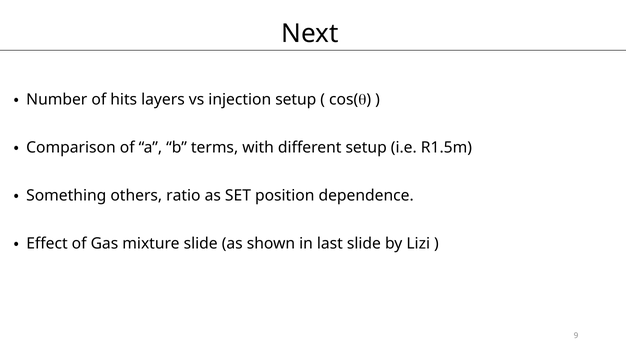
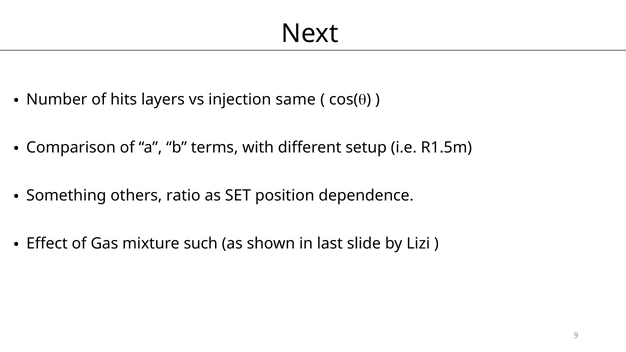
injection setup: setup -> same (296, 99)
mixture slide: slide -> such (201, 243)
